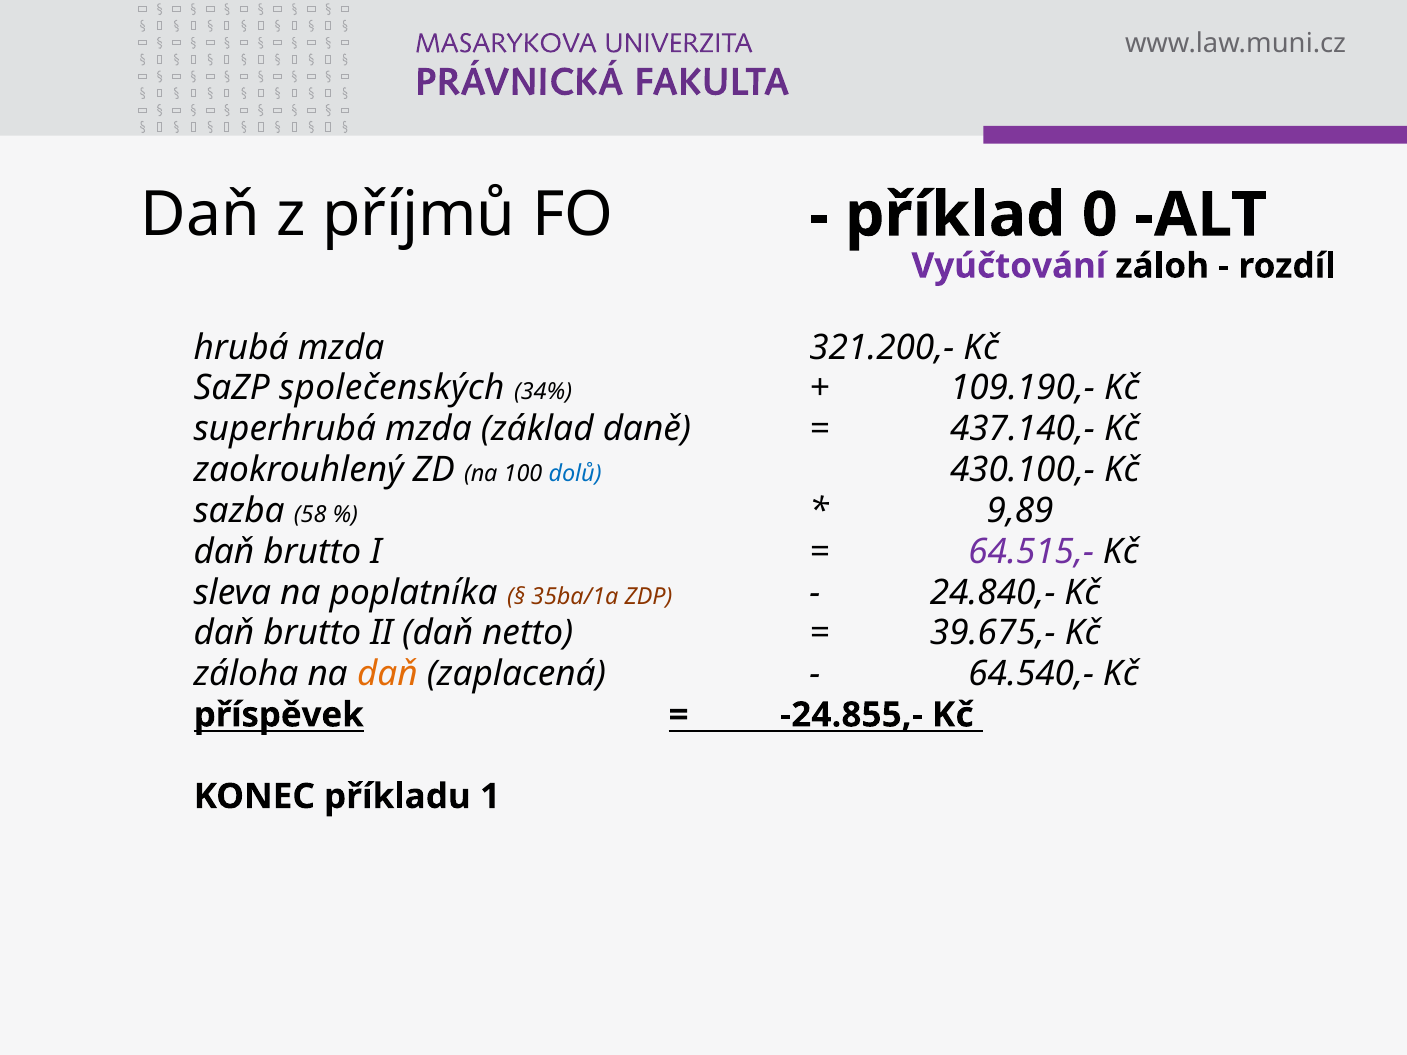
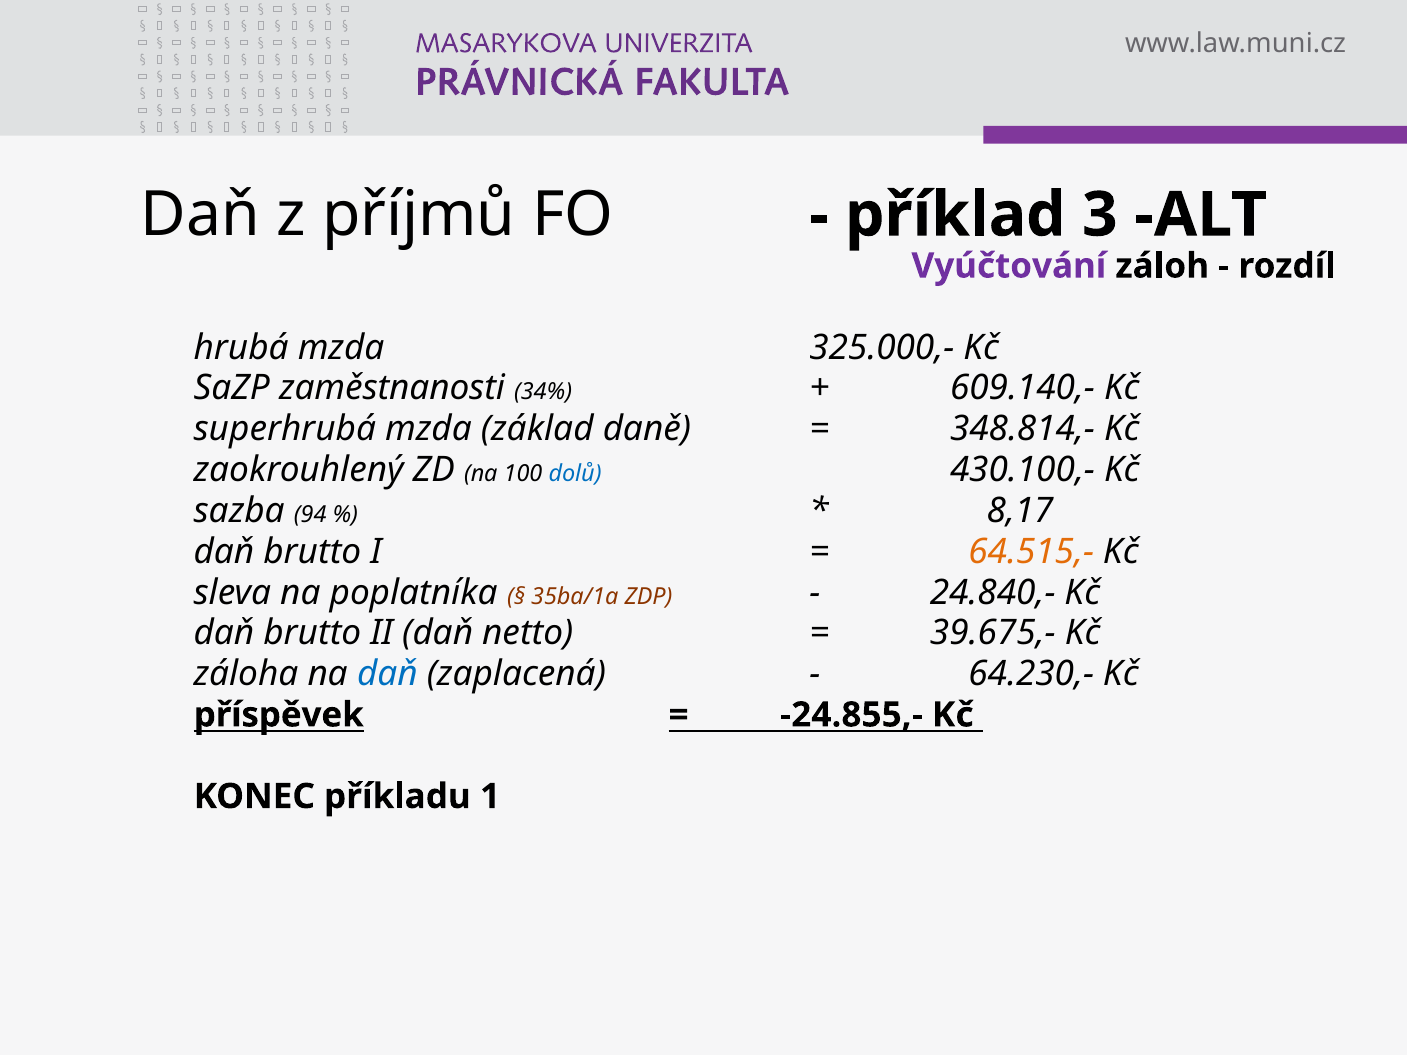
0: 0 -> 3 (1100, 215)
321.200,-: 321.200,- -> 325.000,- (882, 348)
společenských: společenských -> zaměstnanosti (392, 388)
109.190,-: 109.190,- -> 609.140,- (1022, 388)
437.140,-: 437.140,- -> 348.814,- (1022, 429)
58: 58 -> 94 (310, 515)
9,89: 9,89 -> 8,17 (1020, 511)
64.515,- colour: purple -> orange (1031, 552)
daň colour: orange -> blue (387, 674)
64.540,-: 64.540,- -> 64.230,- (1031, 674)
